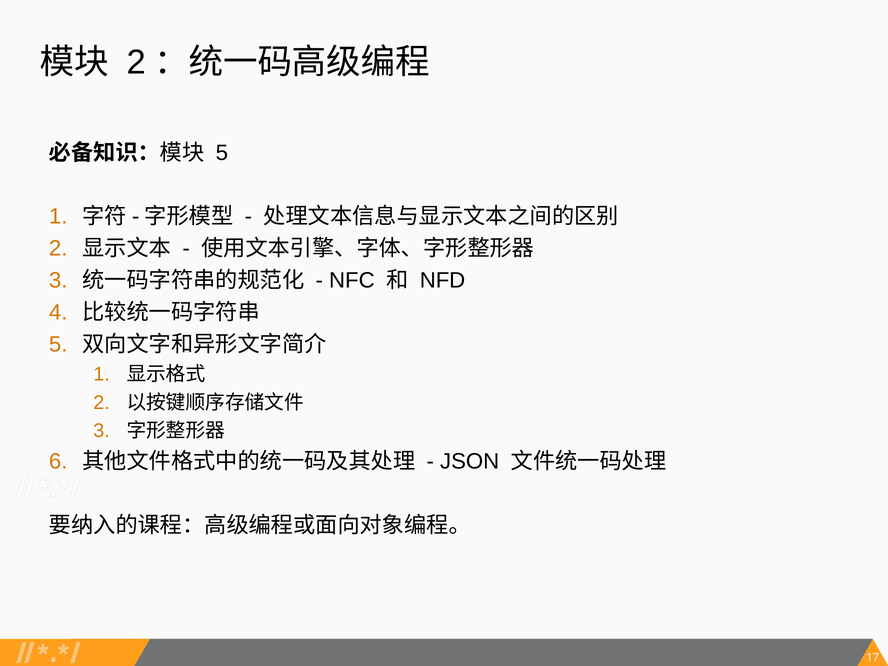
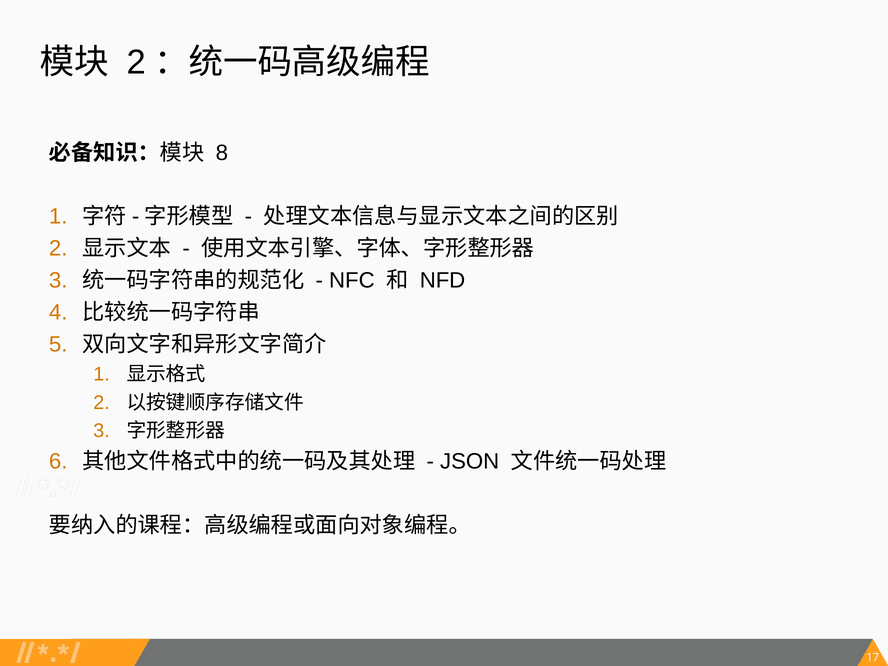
5: 5 -> 8 (222, 153)
